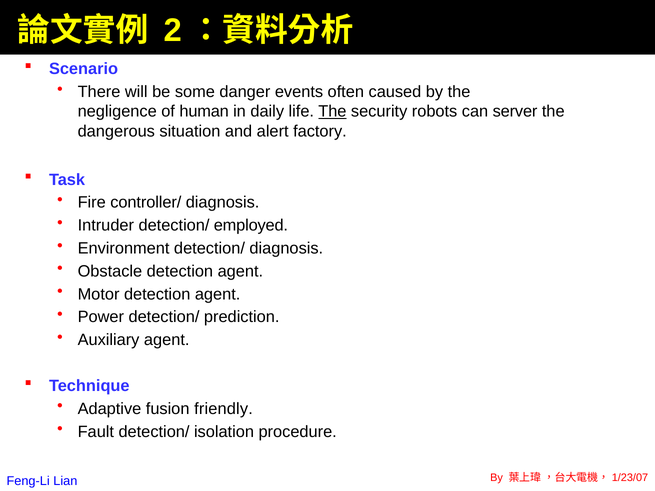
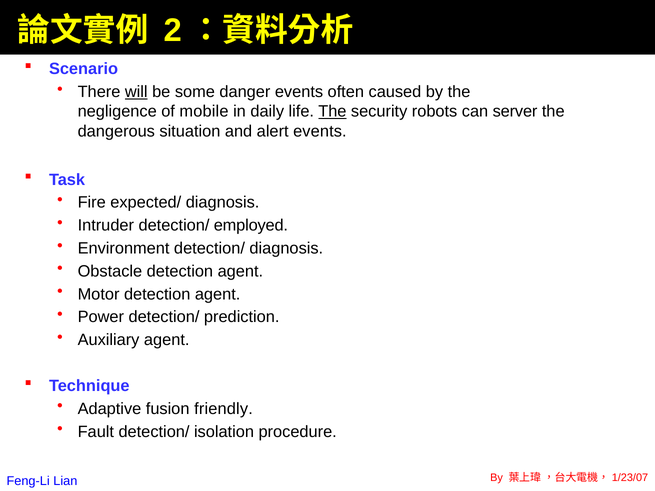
will underline: none -> present (136, 92)
human: human -> mobile (204, 112)
alert factory: factory -> events (320, 131)
controller/: controller/ -> expected/ (146, 203)
